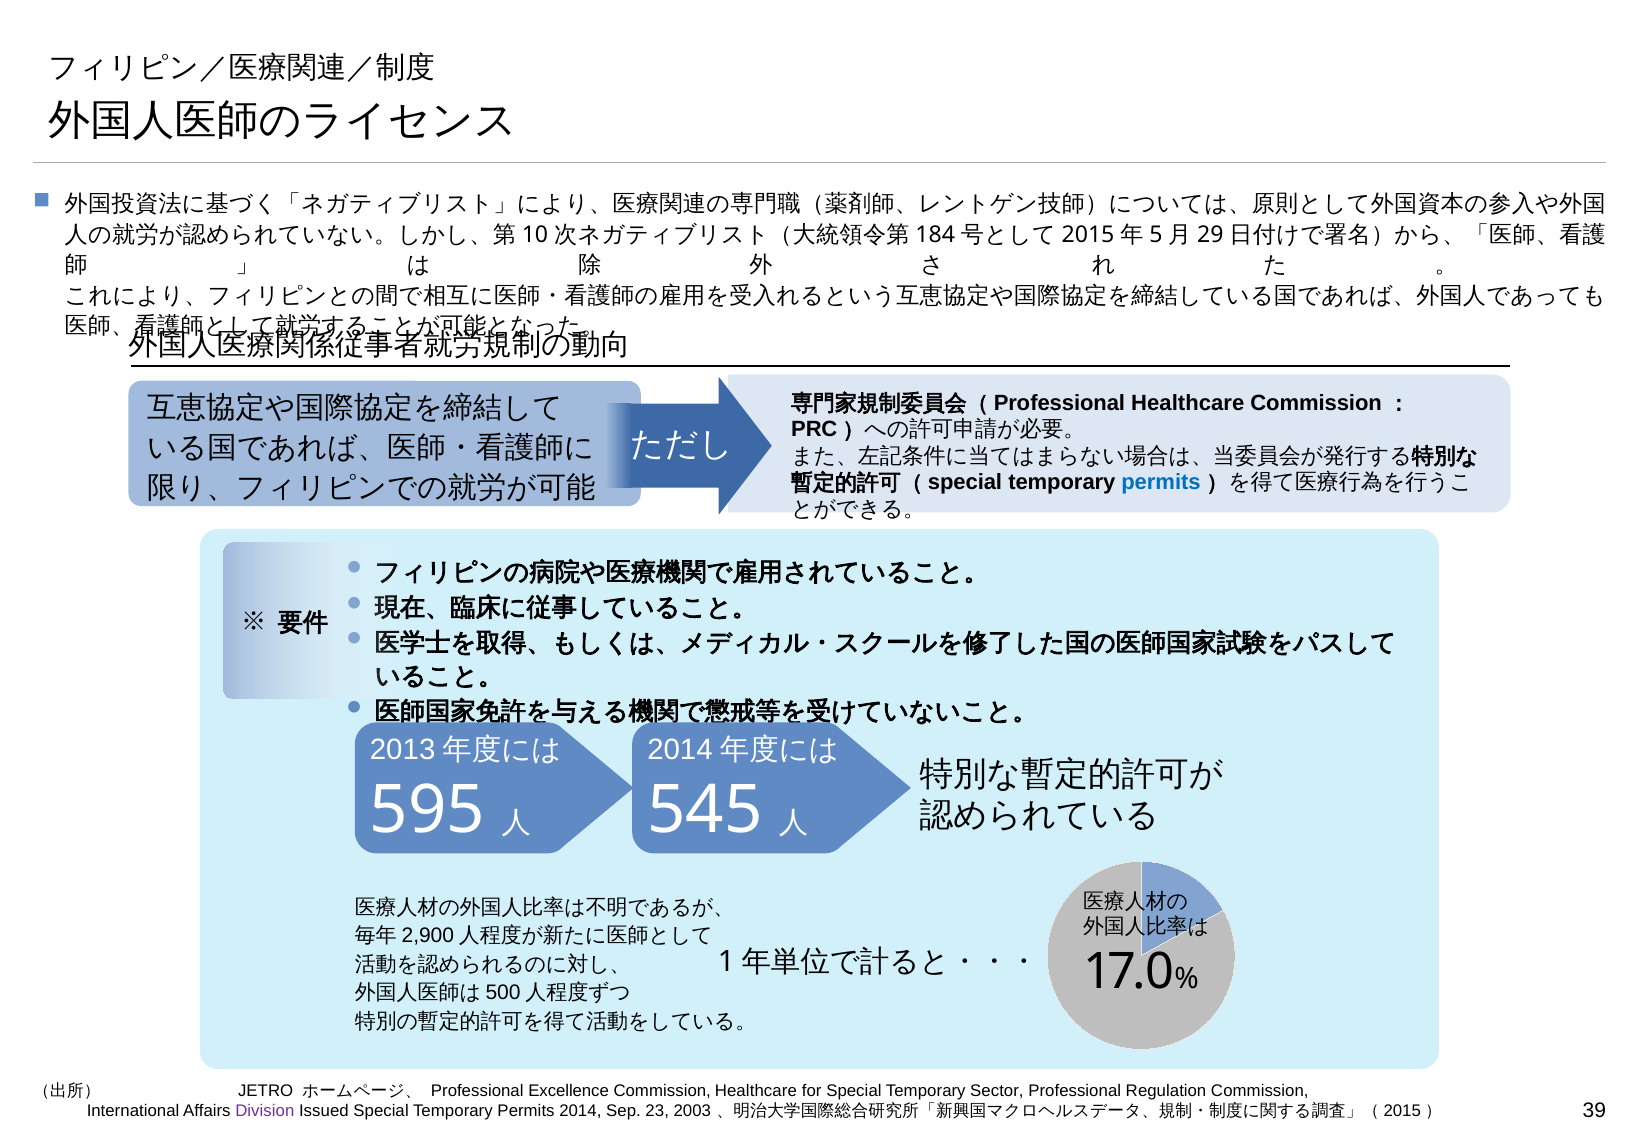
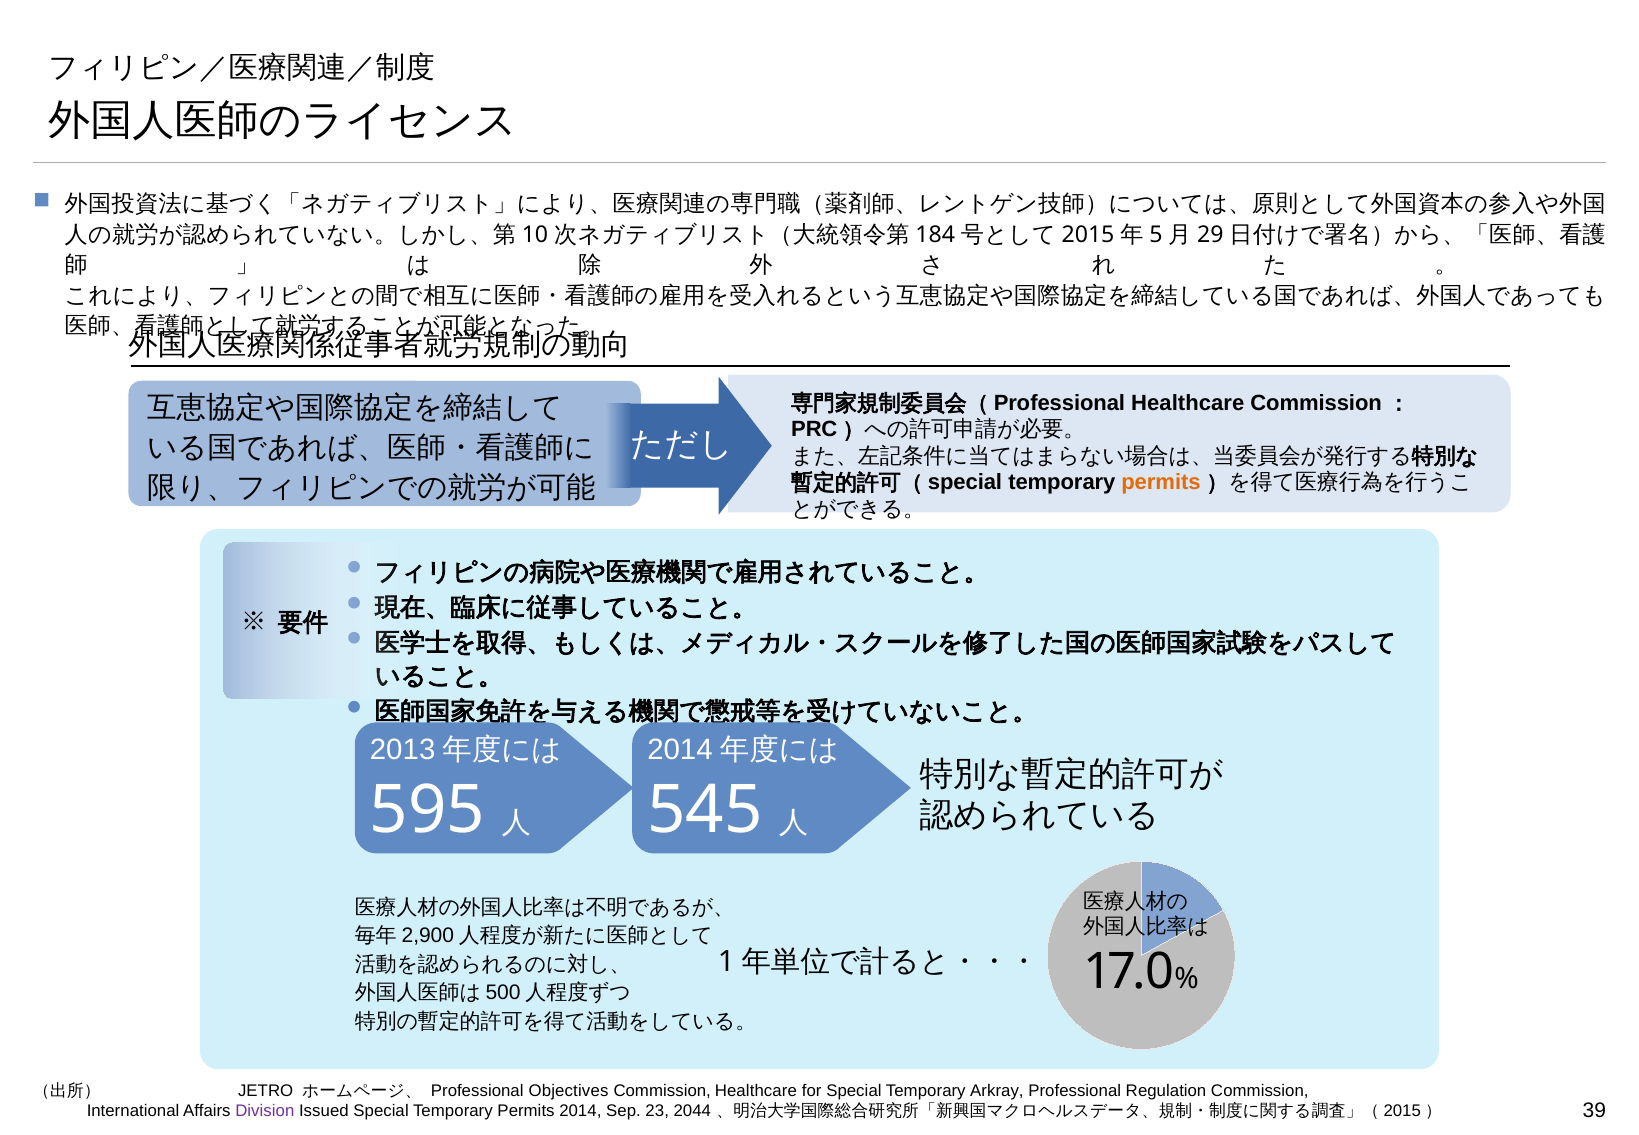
permits colour: blue -> orange (1161, 482)
Excellence: Excellence -> Objectives (568, 1091)
Sector: Sector -> Arkray (997, 1091)
2003: 2003 -> 2044 (692, 1111)
